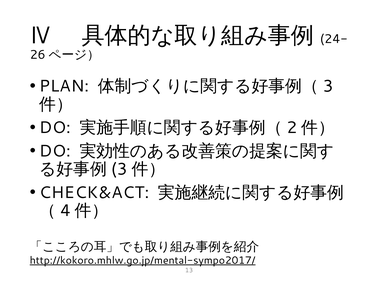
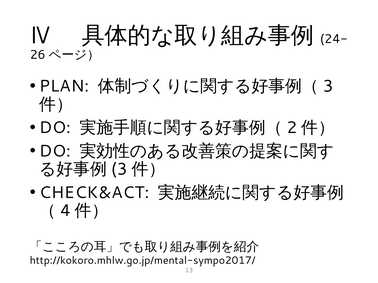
http://kokoro.mhlw.go.jp/mental-sympo2017/ underline: present -> none (143, 261)
